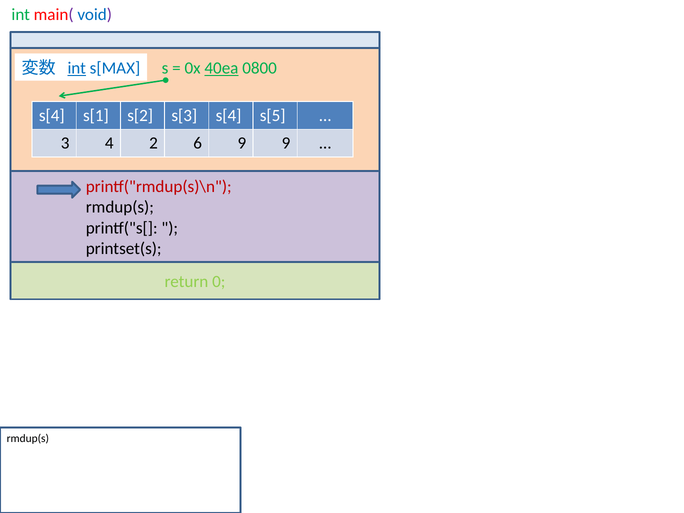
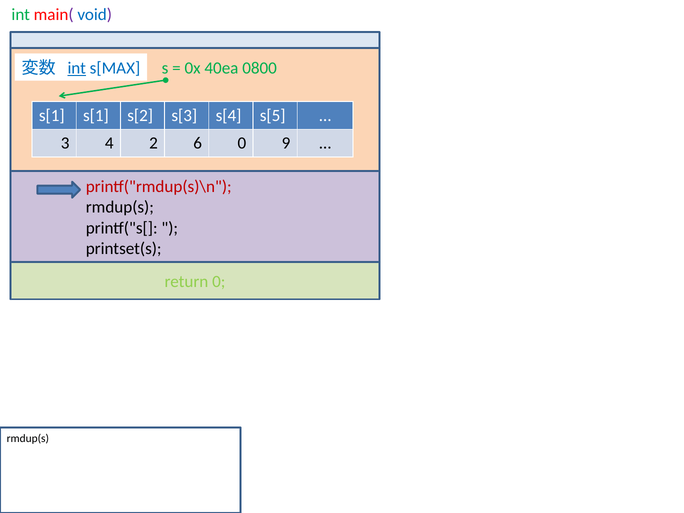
40ea underline: present -> none (221, 68)
s[4: s[4 -> s[1 (52, 116)
6 9: 9 -> 0 (242, 143)
